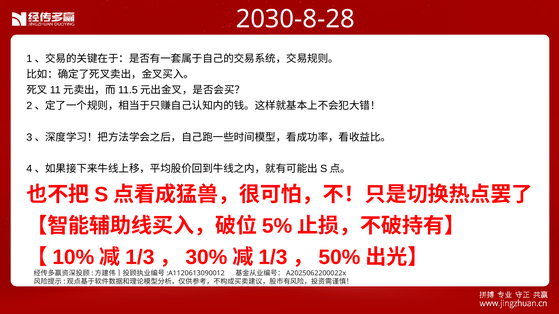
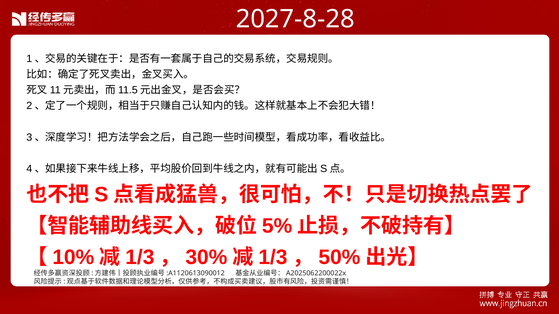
2030-8-28: 2030-8-28 -> 2027-8-28 (295, 19)
